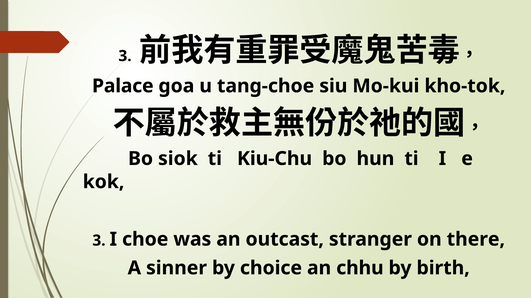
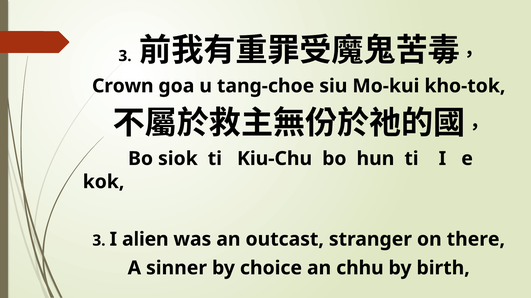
Palace: Palace -> Crown (123, 86)
choe: choe -> alien (145, 240)
